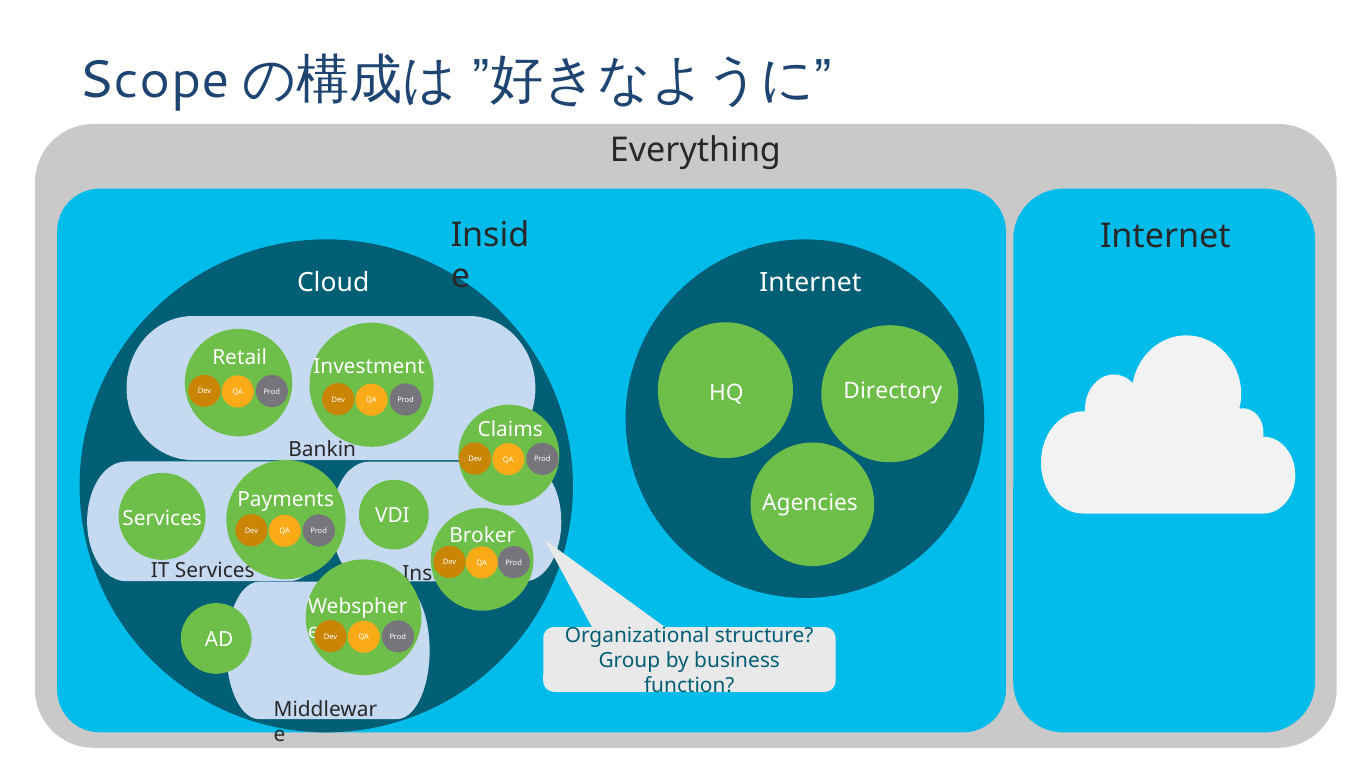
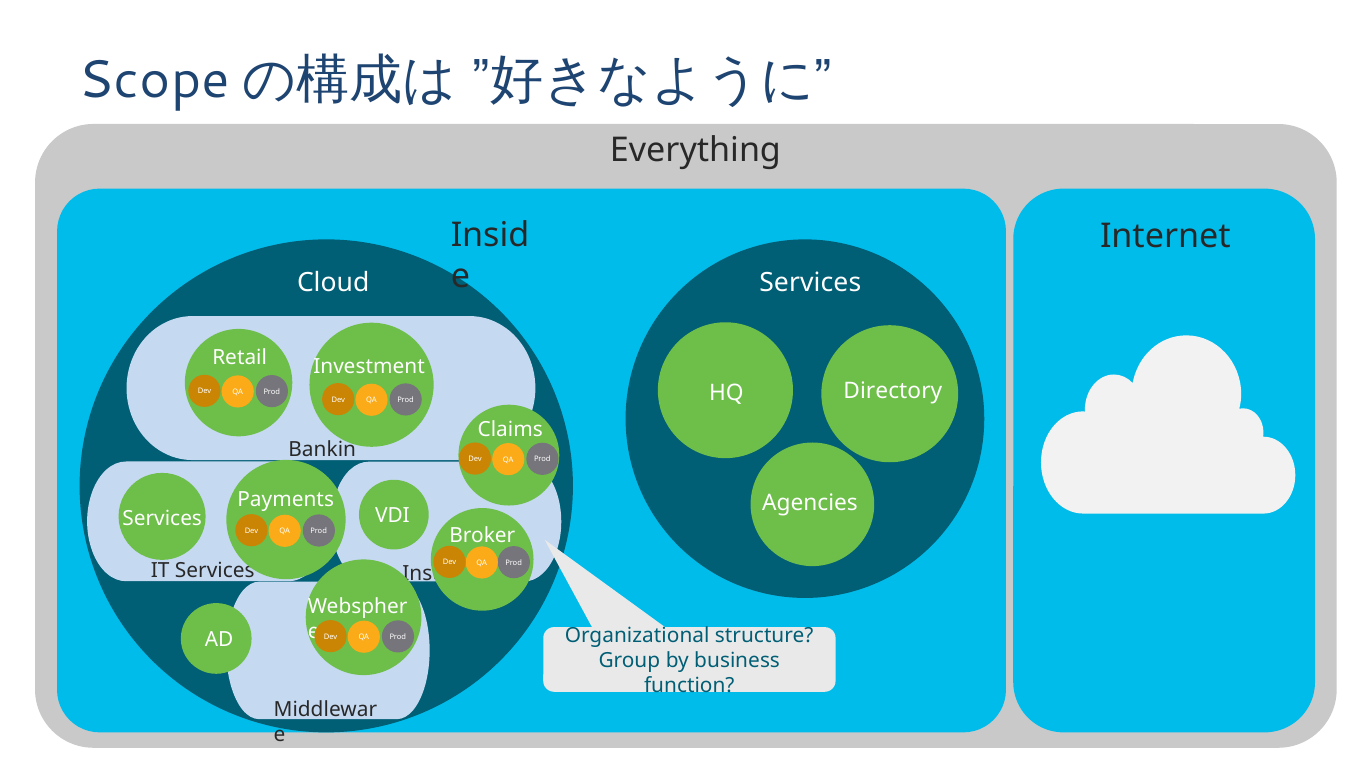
Cloud Internet: Internet -> Services (810, 283)
